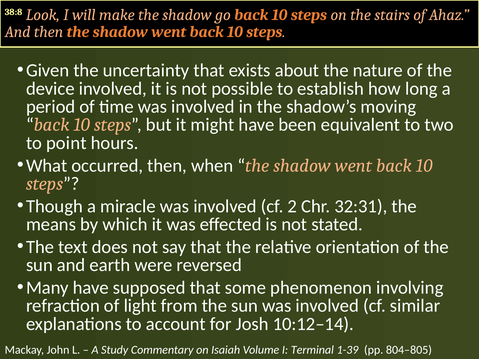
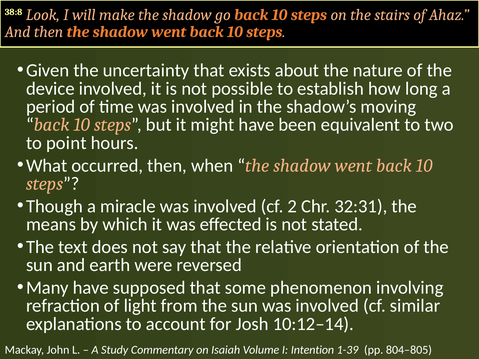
Terminal: Terminal -> Intention (312, 350)
